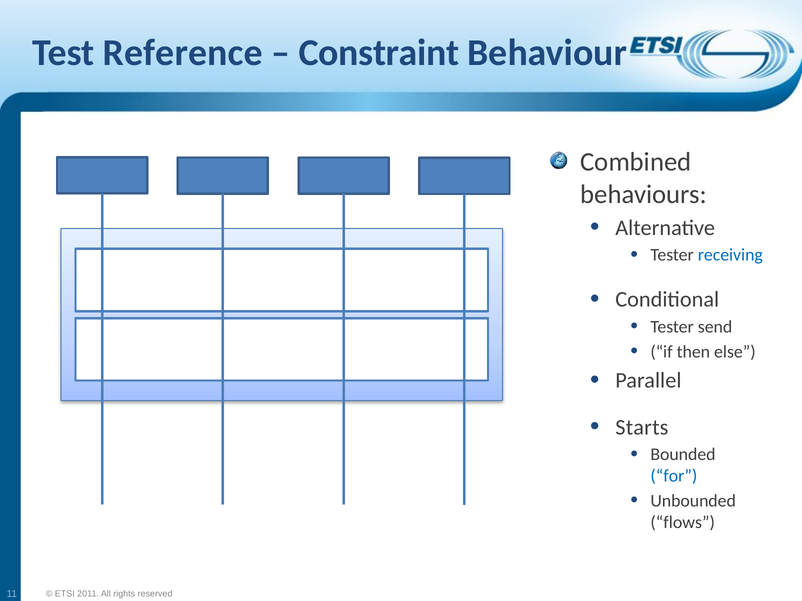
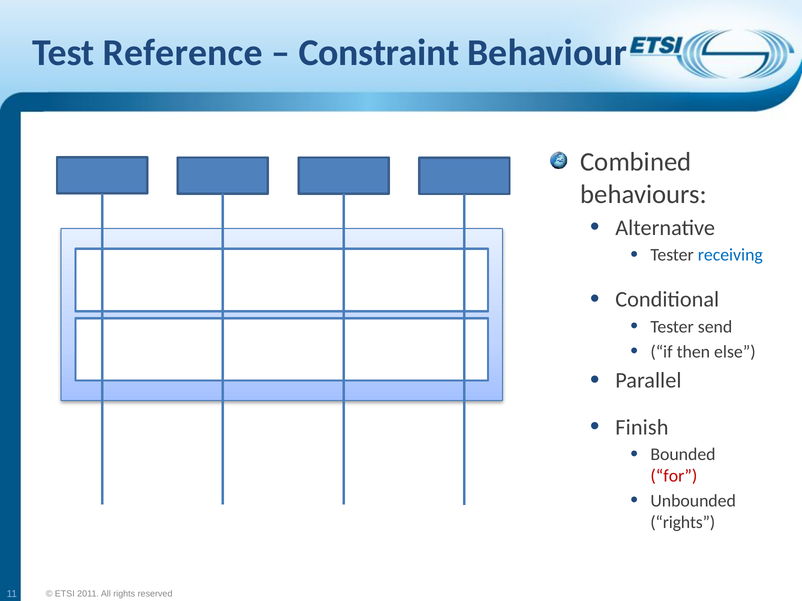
Starts: Starts -> Finish (642, 428)
for colour: blue -> red (674, 476)
flows: flows -> rights (683, 523)
